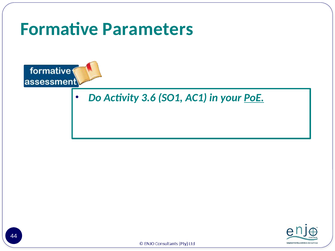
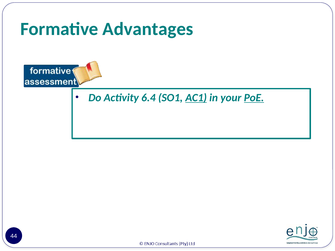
Parameters: Parameters -> Advantages (148, 29)
3.6: 3.6 -> 6.4 (148, 98)
AC1 underline: none -> present (196, 98)
